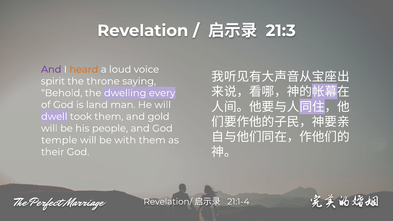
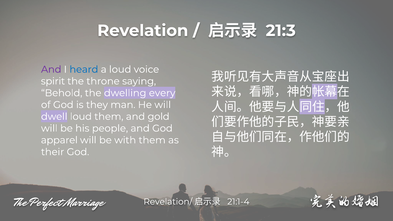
heard colour: orange -> blue (84, 69)
land: land -> they (97, 105)
dwell took: took -> loud (81, 117)
temple: temple -> apparel (59, 140)
